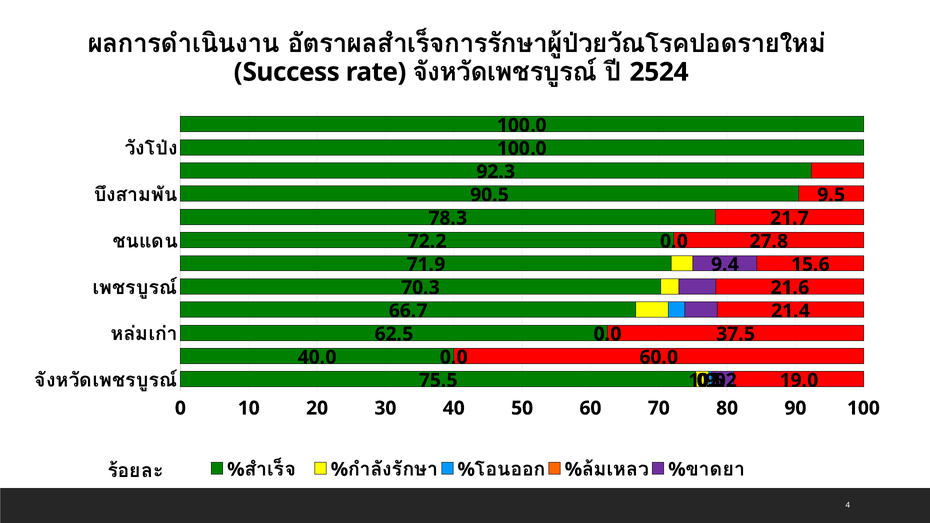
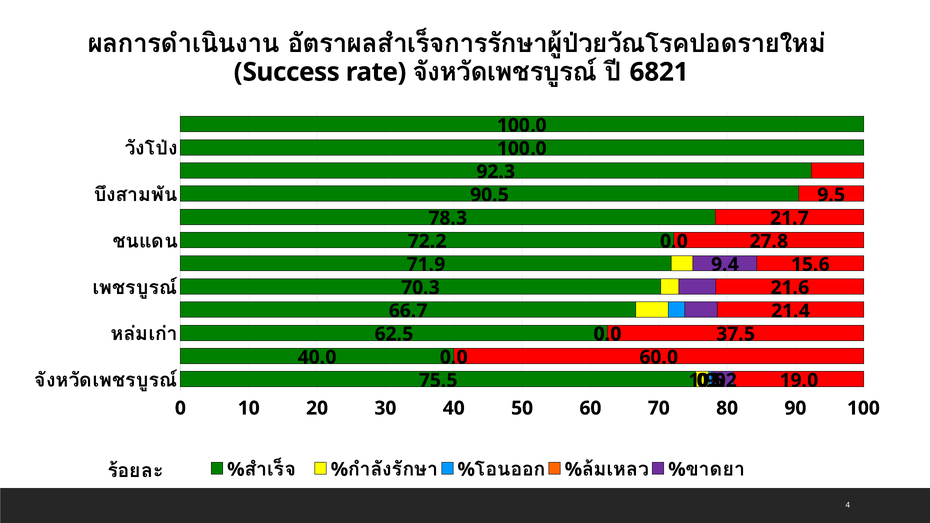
2524: 2524 -> 6821 (659, 72)
